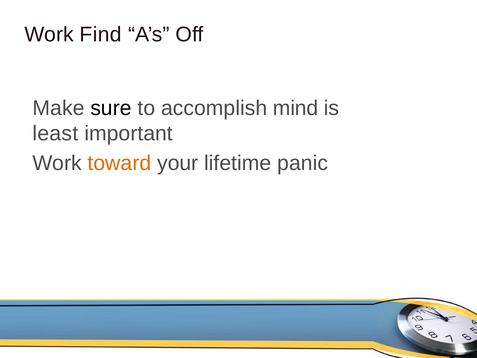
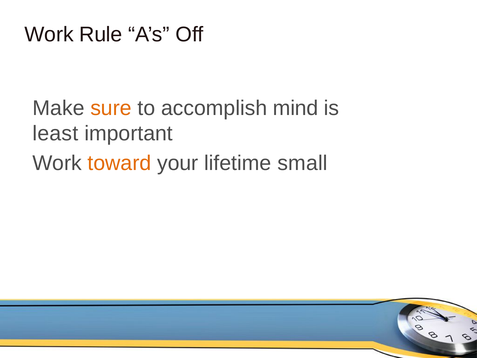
Find: Find -> Rule (101, 35)
sure colour: black -> orange (111, 108)
panic: panic -> small (303, 163)
